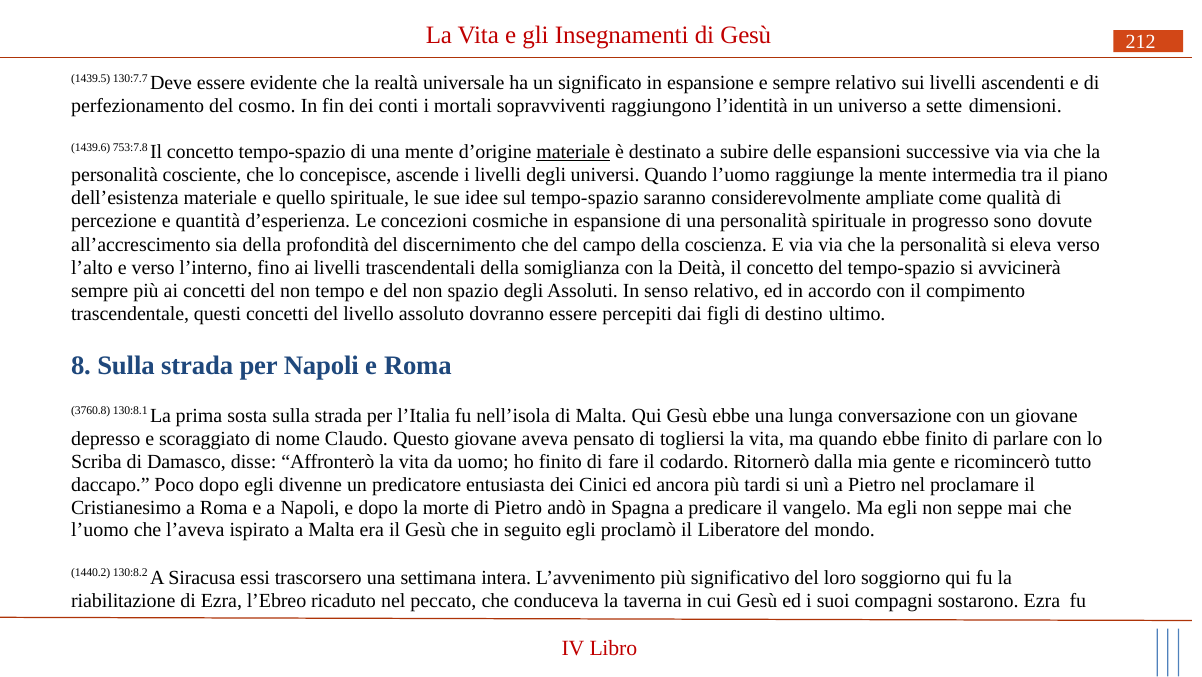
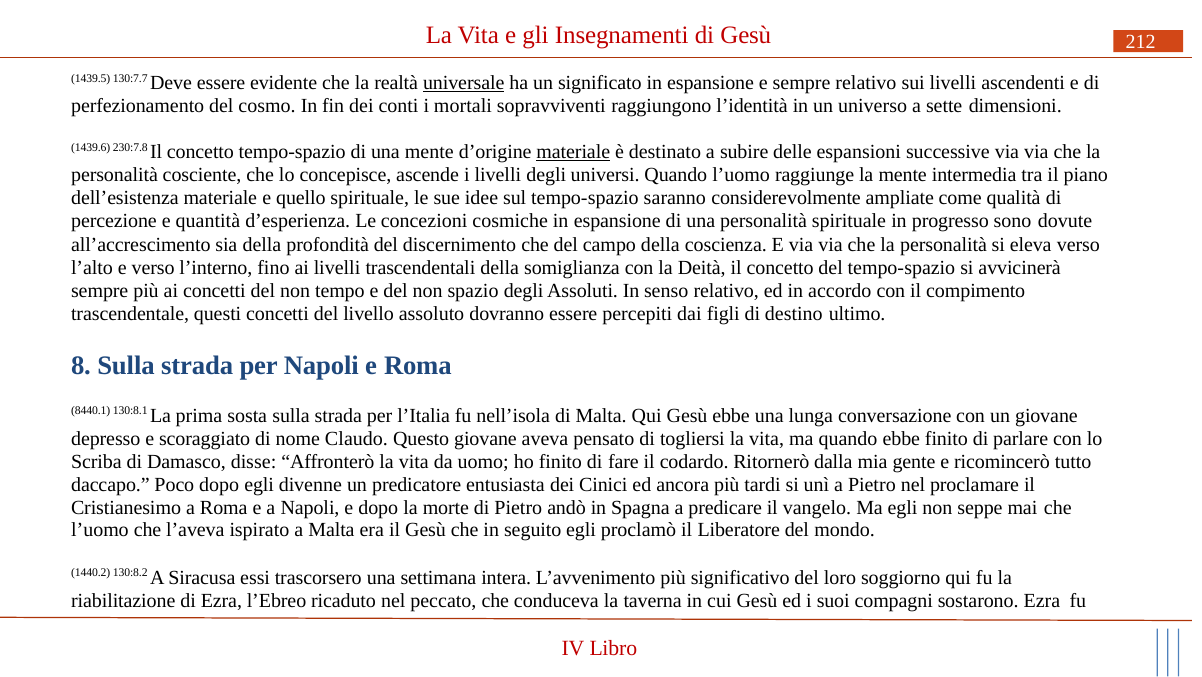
universale underline: none -> present (464, 83)
753:7.8: 753:7.8 -> 230:7.8 (130, 147)
3760.8: 3760.8 -> 8440.1 (91, 411)
